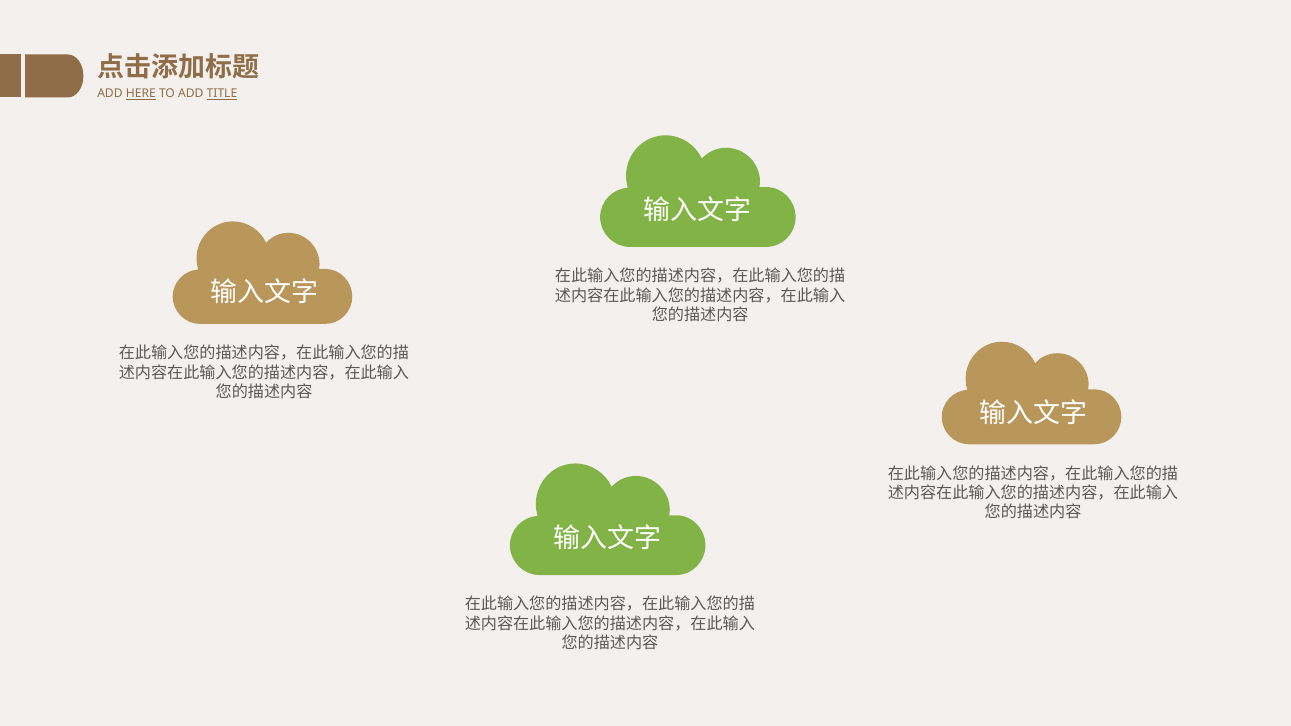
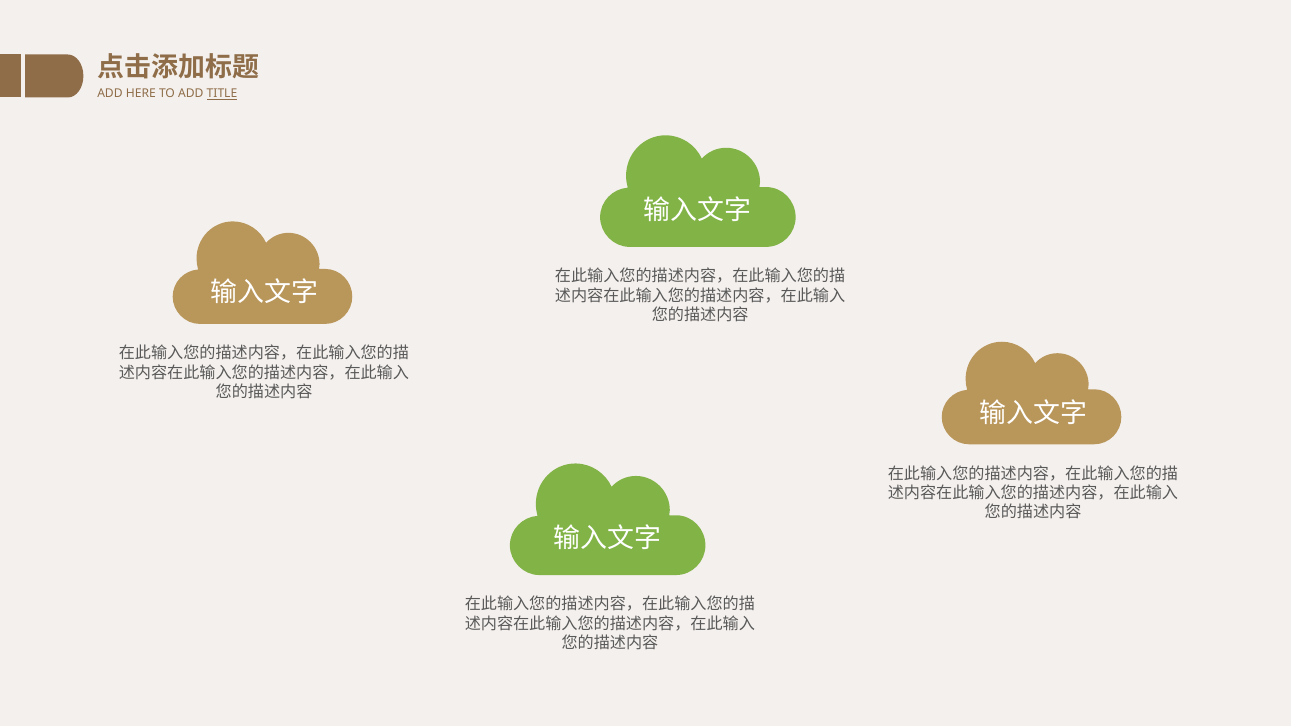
HERE underline: present -> none (141, 94)
